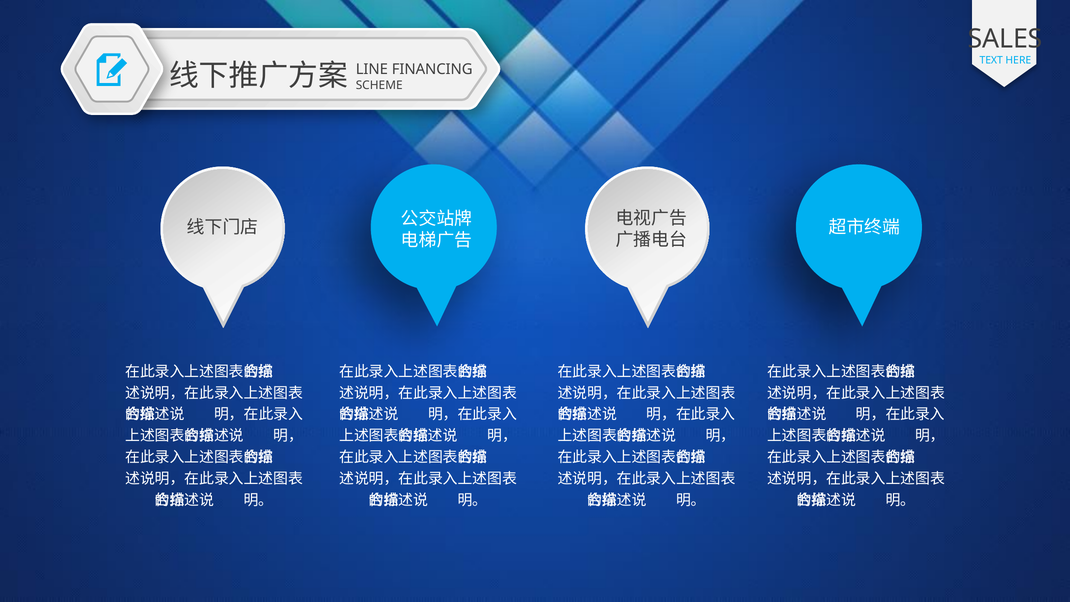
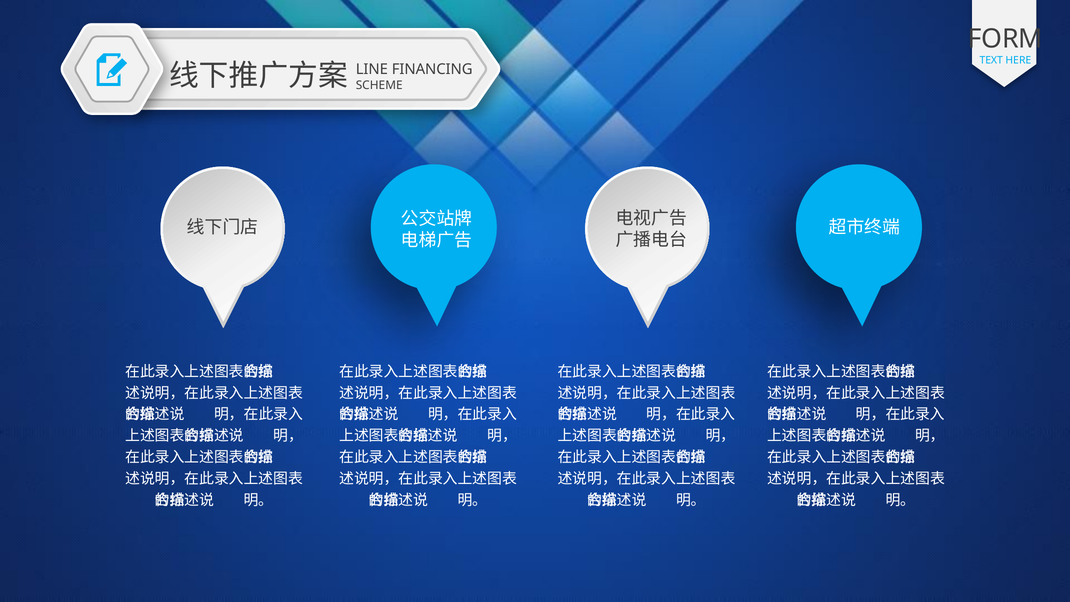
SALES: SALES -> FORM (1005, 39)
